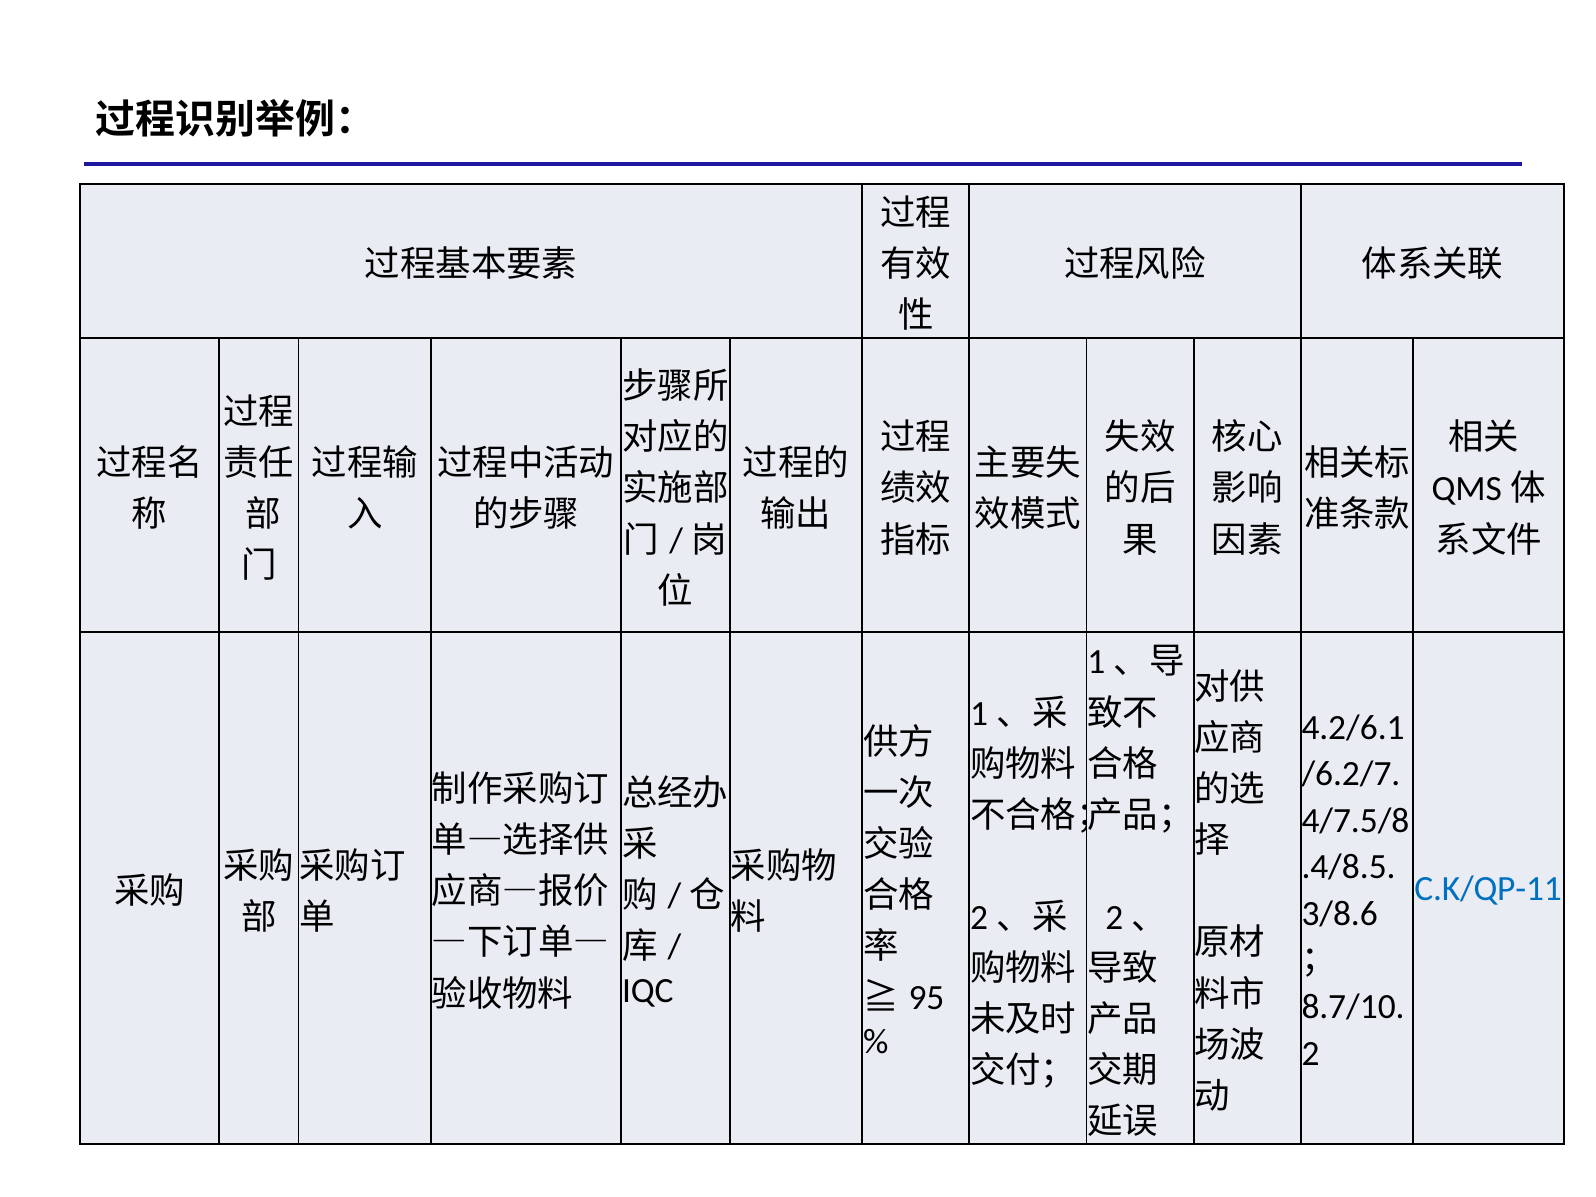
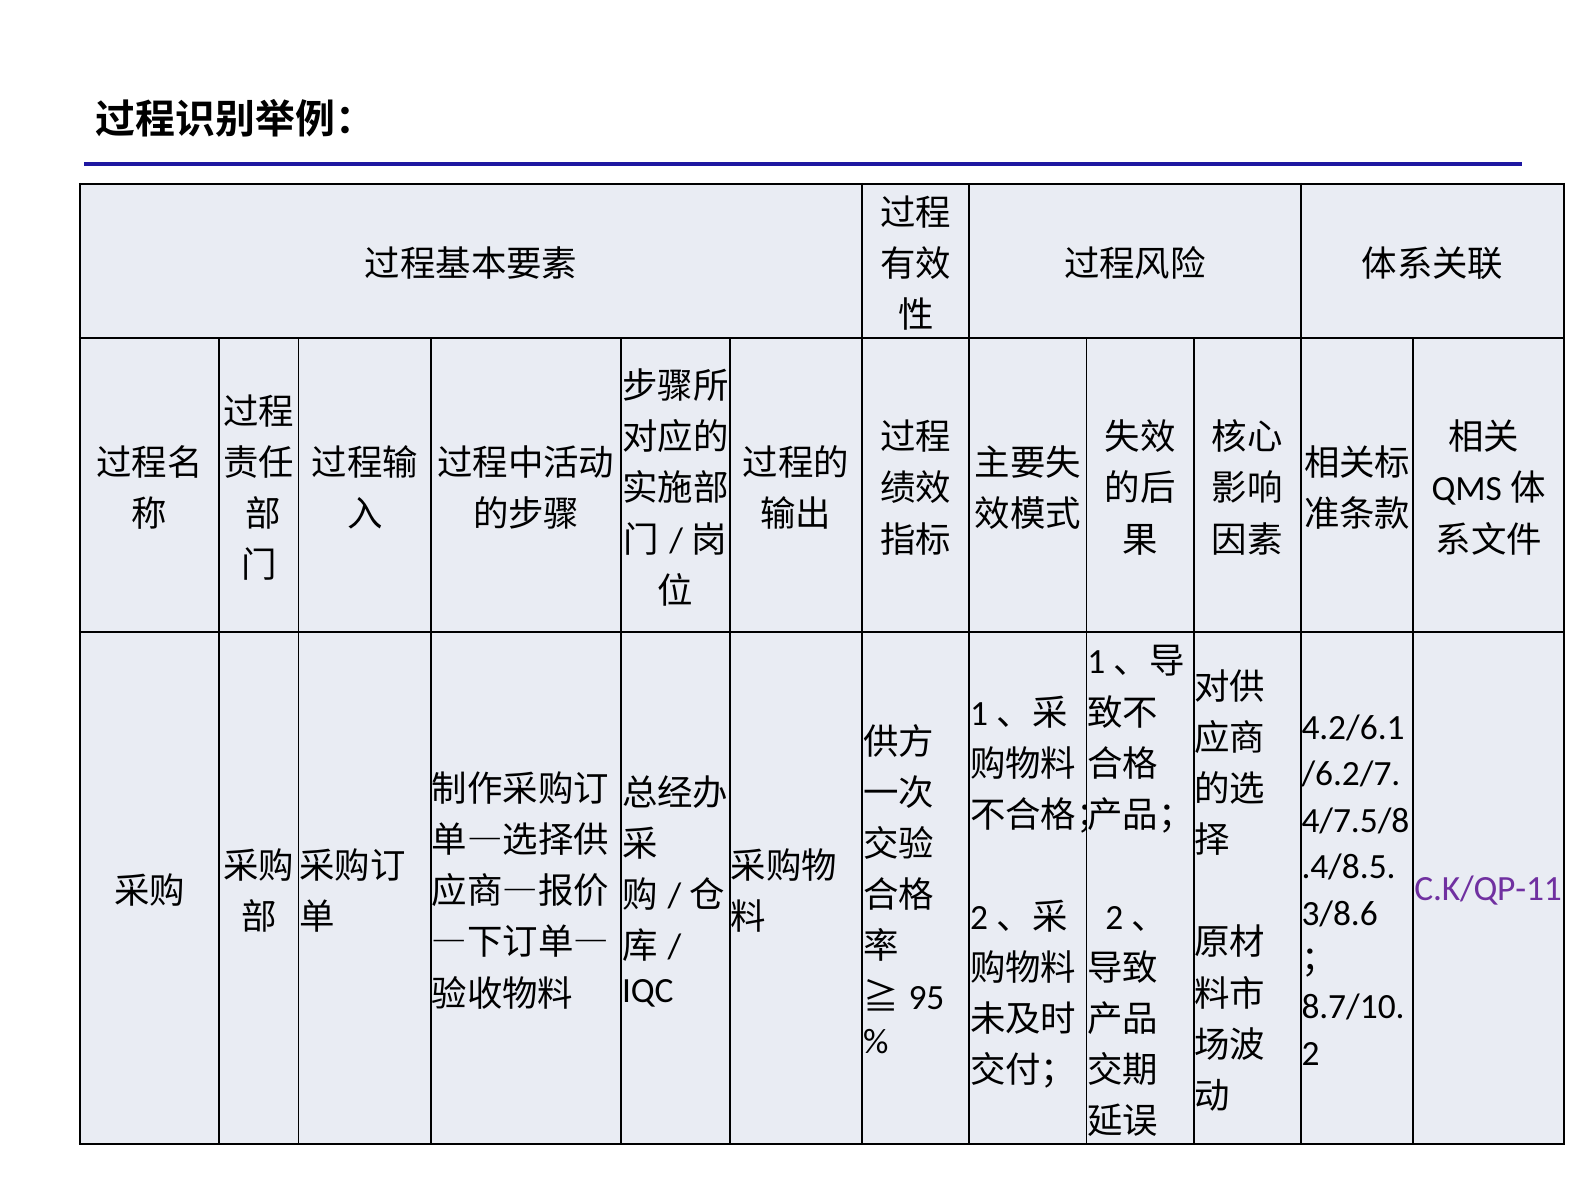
C.K/QP-11 colour: blue -> purple (1488, 889)
